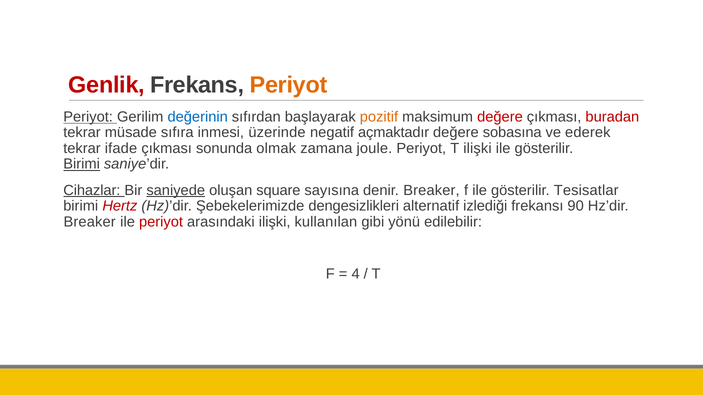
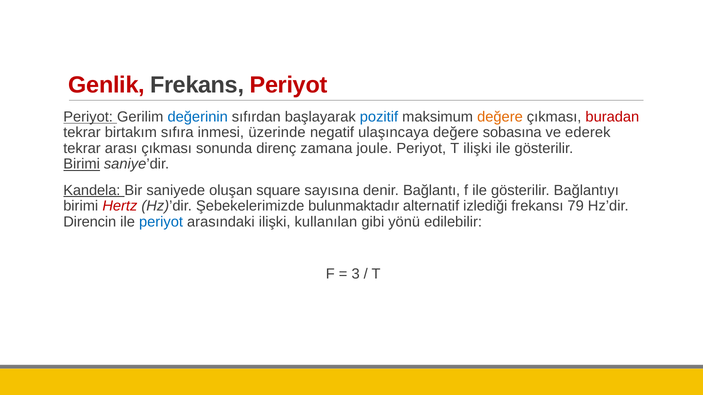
Periyot colour: orange -> red (289, 85)
pozitif colour: orange -> blue (379, 117)
değere colour: red -> orange (500, 117)
müsade: müsade -> birtakım (131, 133)
açmaktadır: açmaktadır -> ulaşıncaya (394, 133)
ifade: ifade -> arası (121, 149)
olmak: olmak -> direnç (276, 149)
Cihazlar: Cihazlar -> Kandela (92, 190)
saniyede underline: present -> none (176, 190)
denir Breaker: Breaker -> Bağlantı (432, 190)
Tesisatlar: Tesisatlar -> Bağlantıyı (586, 190)
dengesizlikleri: dengesizlikleri -> bulunmaktadır (354, 206)
90: 90 -> 79 (576, 206)
Breaker: Breaker -> Direncin (90, 222)
periyot colour: red -> blue (161, 222)
4: 4 -> 3 (356, 274)
